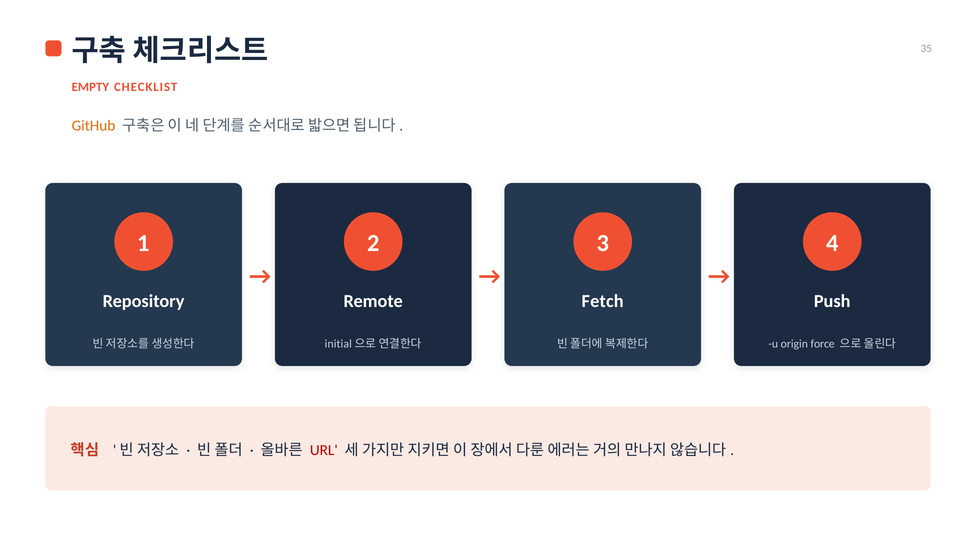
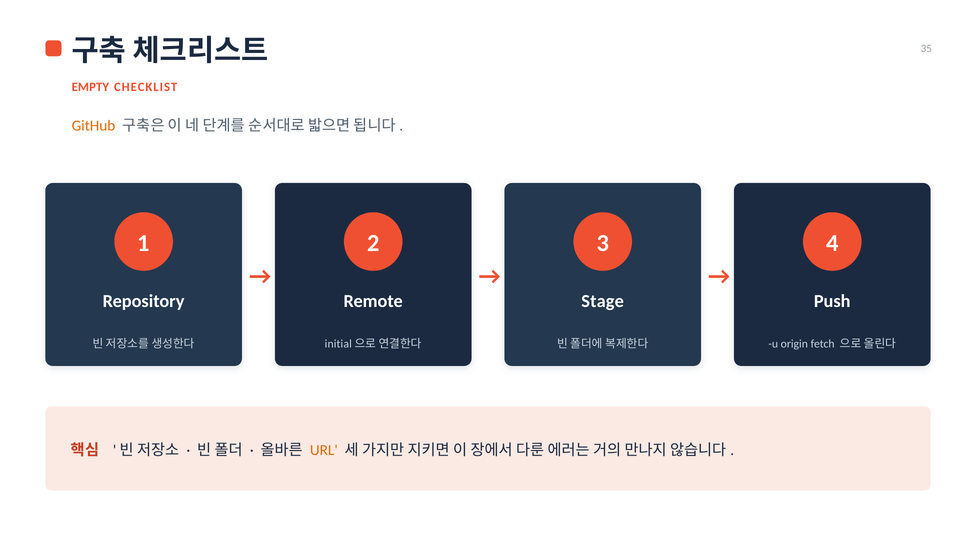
Fetch: Fetch -> Stage (603, 301)
force: force -> fetch (823, 344)
URL colour: red -> orange (324, 450)
